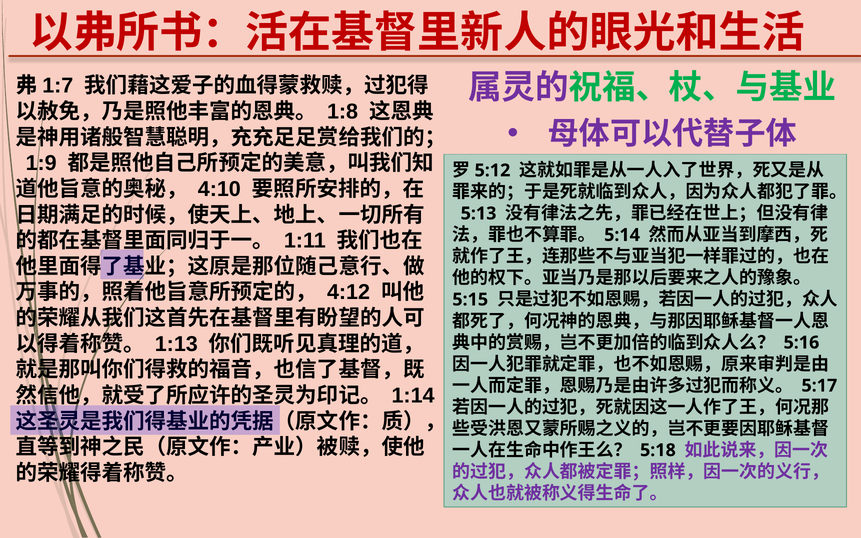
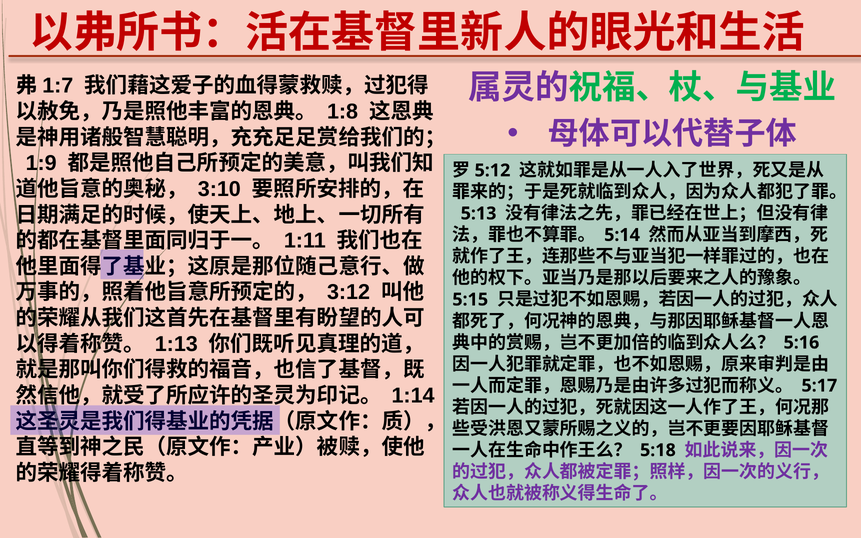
4:10: 4:10 -> 3:10 (219, 189)
4:12: 4:12 -> 3:12 (348, 292)
